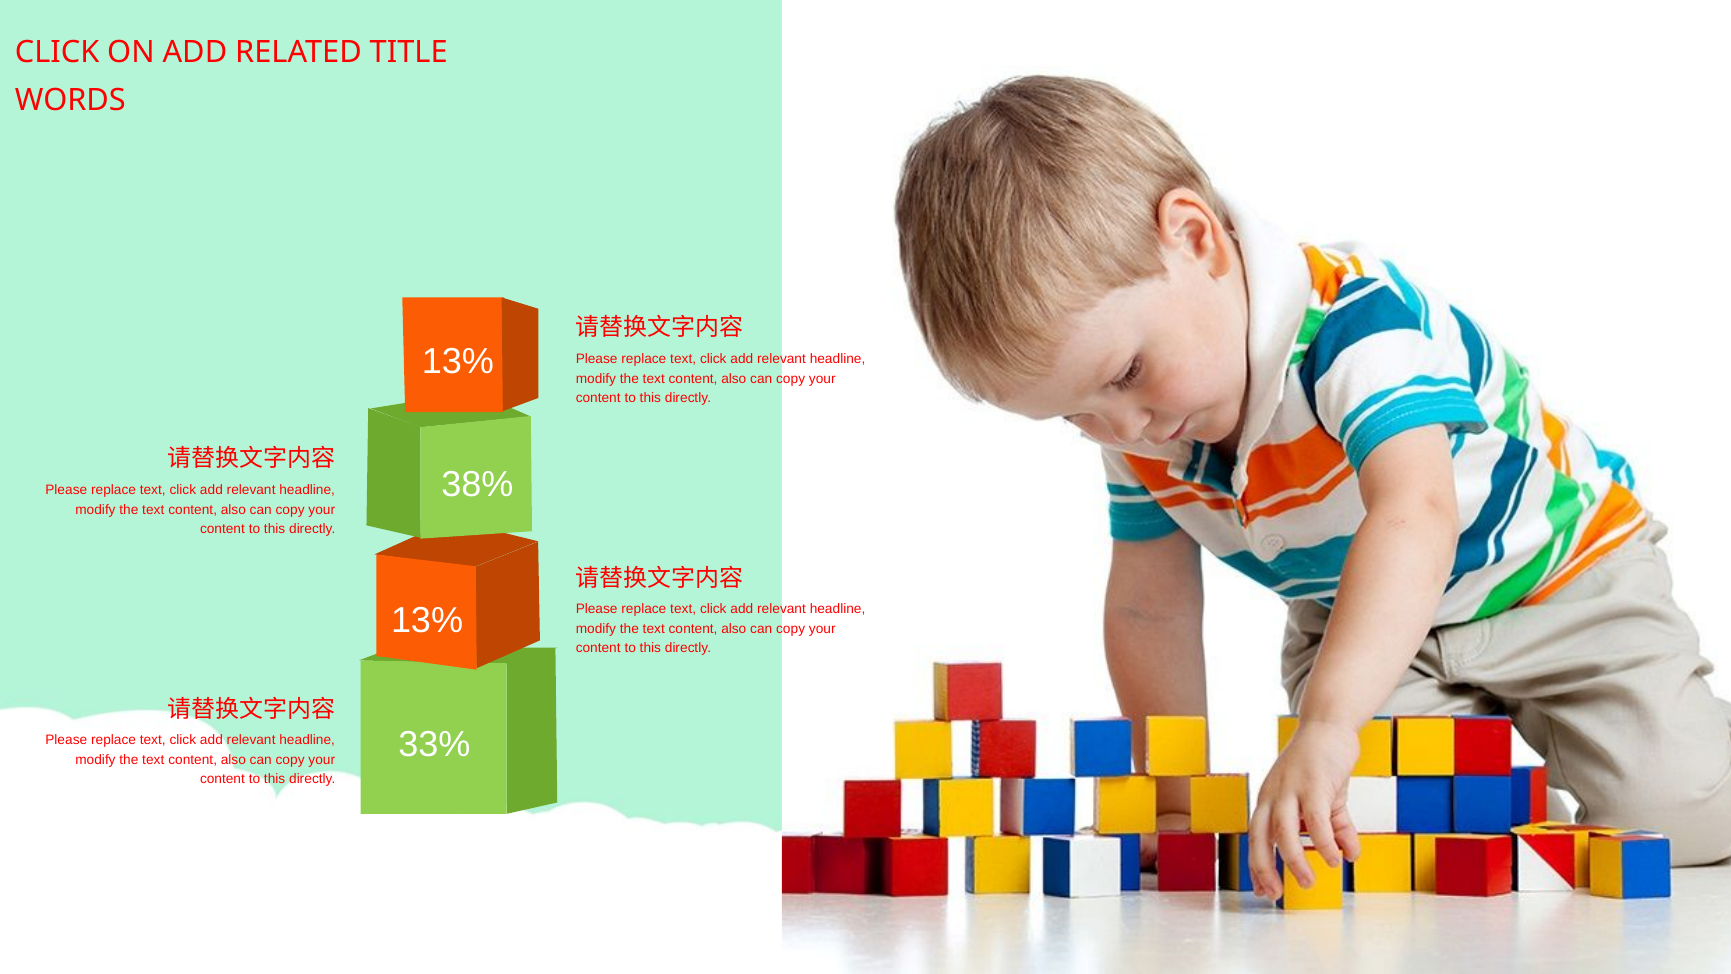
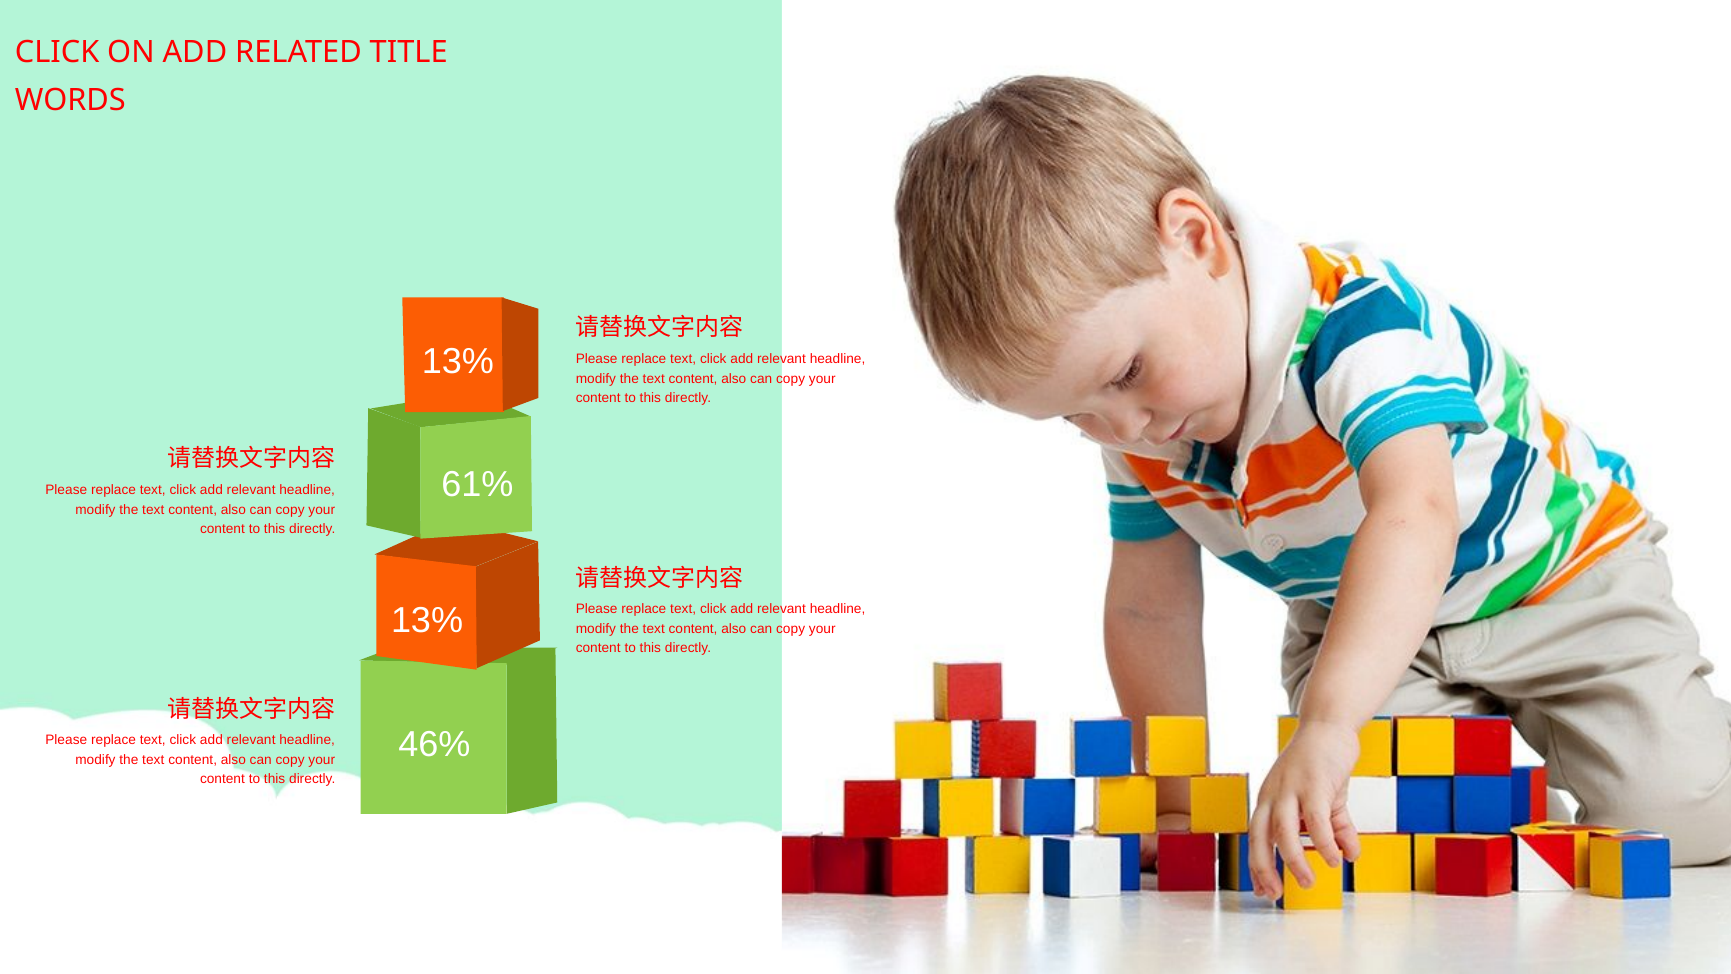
38%: 38% -> 61% (477, 484)
33%: 33% -> 46% (434, 744)
